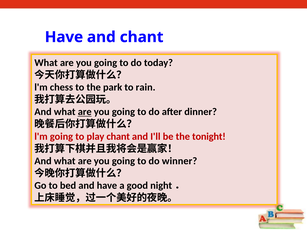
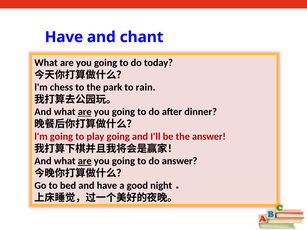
play chant: chant -> going (118, 137)
the tonight: tonight -> answer (209, 137)
are underline: none -> present (85, 161)
do winner: winner -> answer (180, 161)
